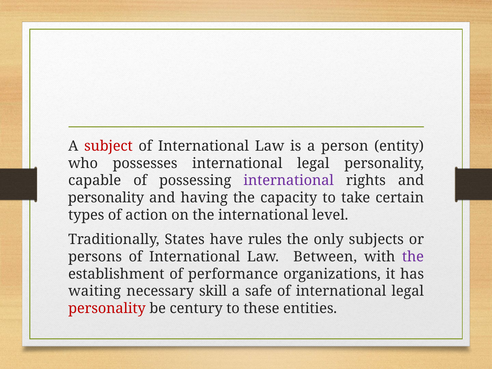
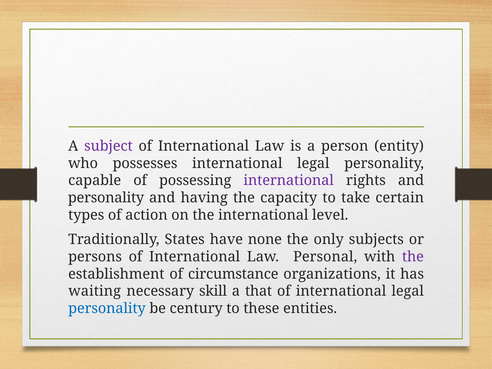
subject colour: red -> purple (108, 146)
rules: rules -> none (265, 240)
Between: Between -> Personal (325, 257)
performance: performance -> circumstance (233, 274)
safe: safe -> that (259, 291)
personality colour: red -> blue (107, 308)
